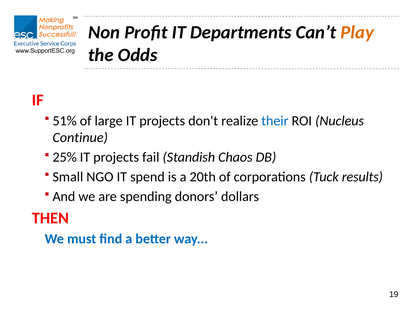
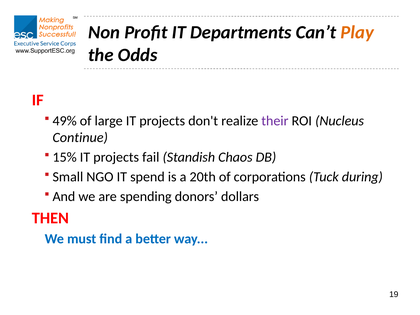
51%: 51% -> 49% (65, 121)
their colour: blue -> purple (275, 121)
25%: 25% -> 15% (65, 157)
results: results -> during (362, 177)
